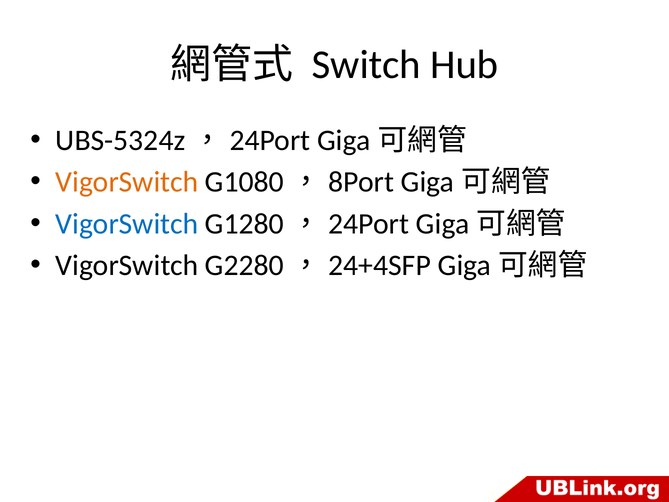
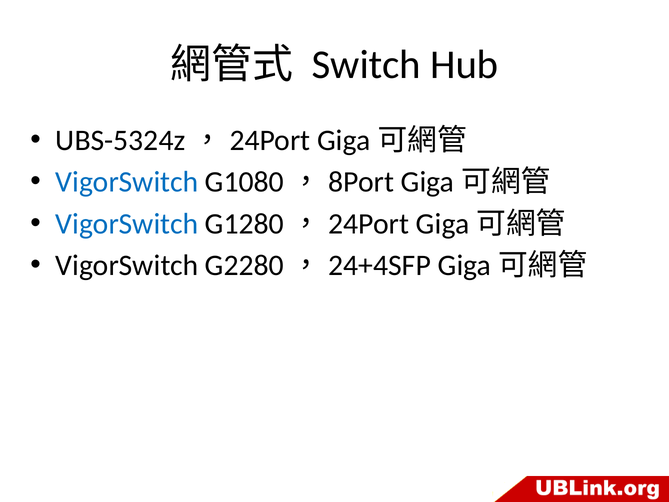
VigorSwitch colour: orange -> blue (127, 182)
